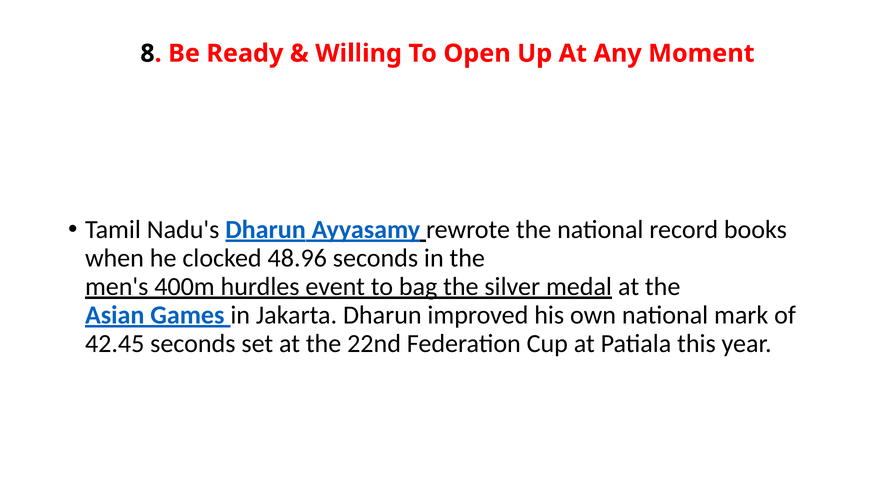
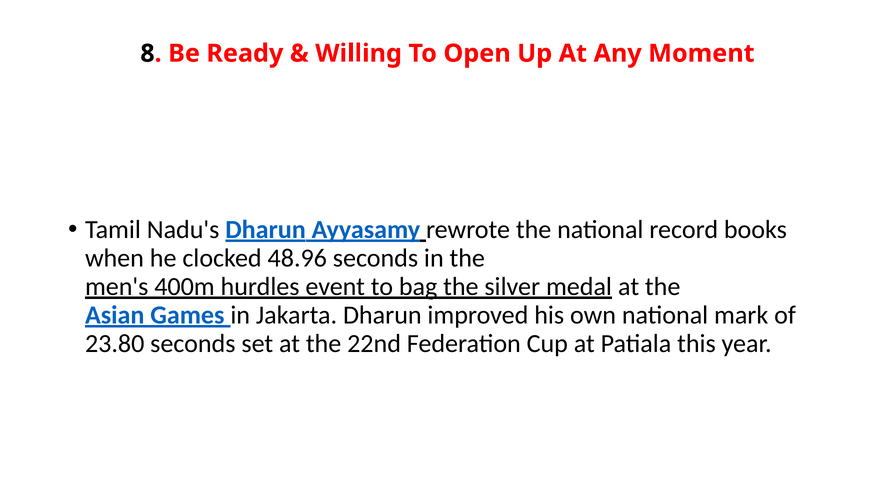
42.45: 42.45 -> 23.80 (115, 344)
